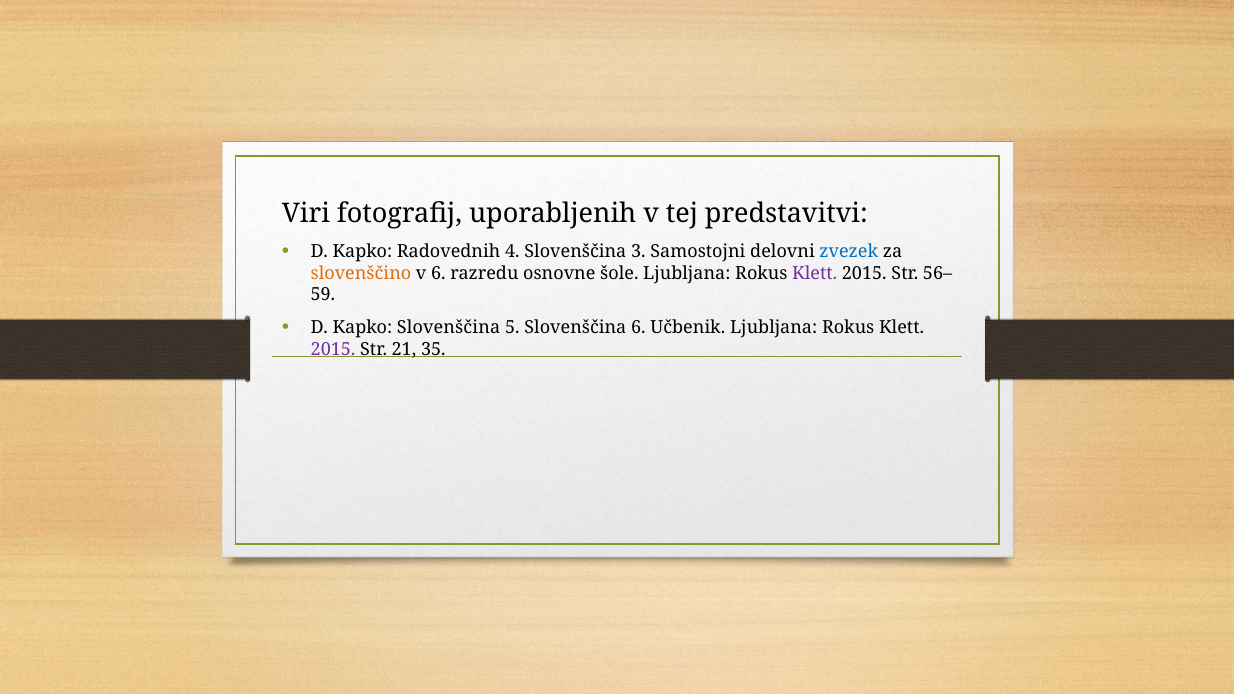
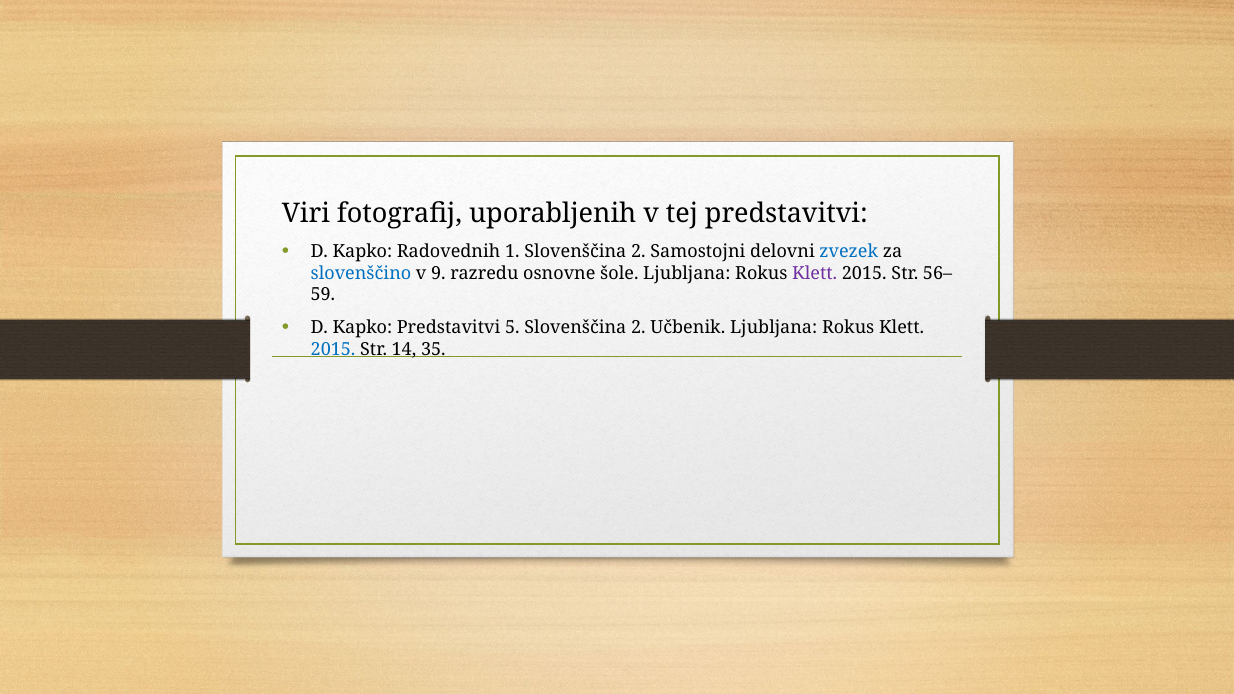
4: 4 -> 1 (512, 252)
3: 3 -> 2 (638, 252)
slovenščino colour: orange -> blue (361, 273)
v 6: 6 -> 9 (438, 273)
Kapko Slovenščina: Slovenščina -> Predstavitvi (449, 328)
5 Slovenščina 6: 6 -> 2 (638, 328)
2015 colour: purple -> blue (333, 350)
21: 21 -> 14 (404, 350)
